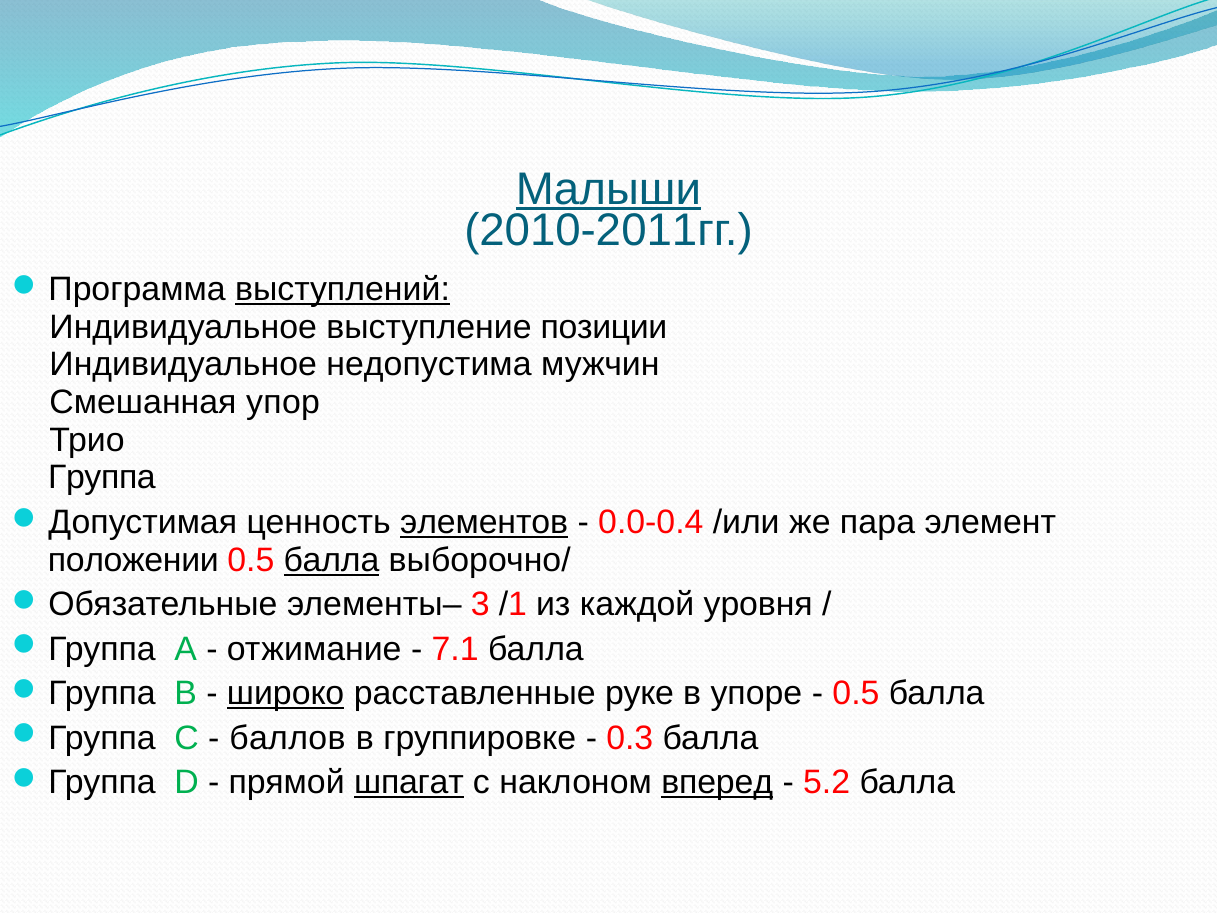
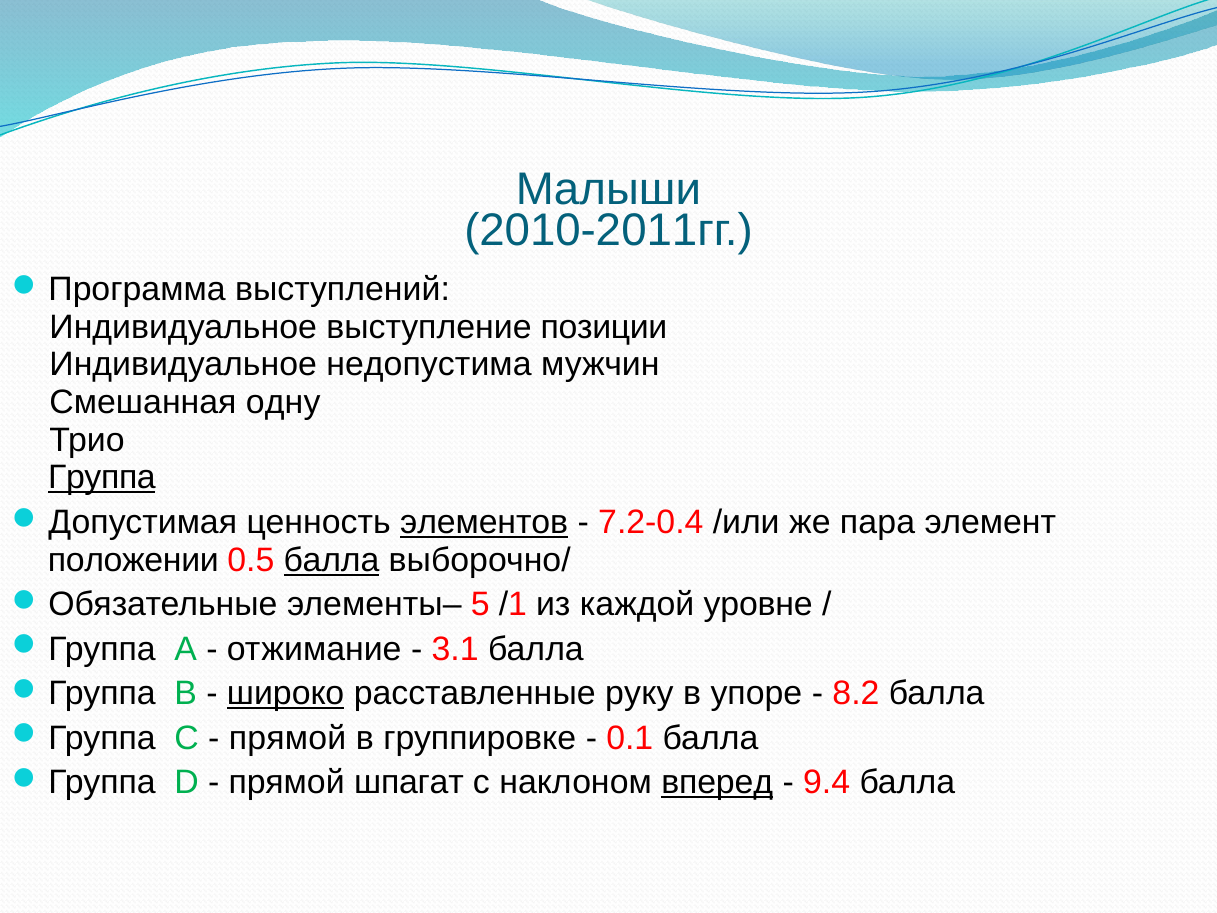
Малыши underline: present -> none (608, 189)
выступлений underline: present -> none (343, 289)
упор: упор -> одну (283, 402)
Группа underline: none -> present (102, 478)
0.0-0.4: 0.0-0.4 -> 7.2-0.4 (651, 522)
3: 3 -> 5 (480, 604)
уровня: уровня -> уровне (758, 604)
7.1: 7.1 -> 3.1 (455, 649)
руке: руке -> руку (639, 693)
0.5: 0.5 -> 8.2 (856, 693)
баллов: баллов -> прямой (288, 738)
0.3: 0.3 -> 0.1 (630, 738)
шпагат underline: present -> none (409, 782)
5.2: 5.2 -> 9.4 (827, 782)
